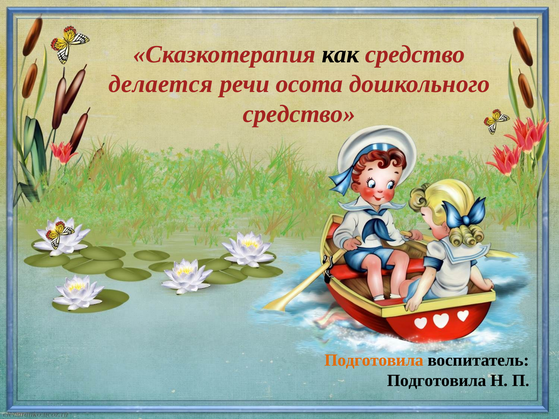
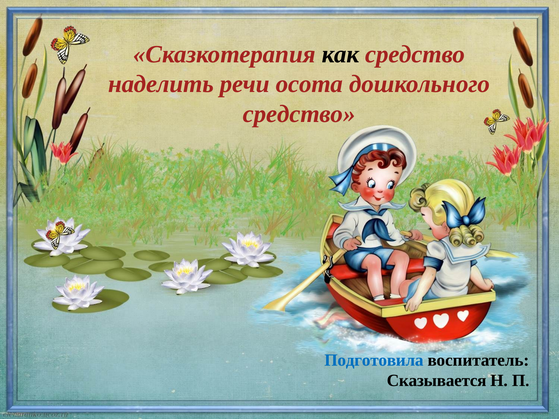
делается: делается -> наделить (161, 84)
Подготовила colour: orange -> blue (374, 360)
Подготовила: Подготовила -> Сказывается (437, 381)
